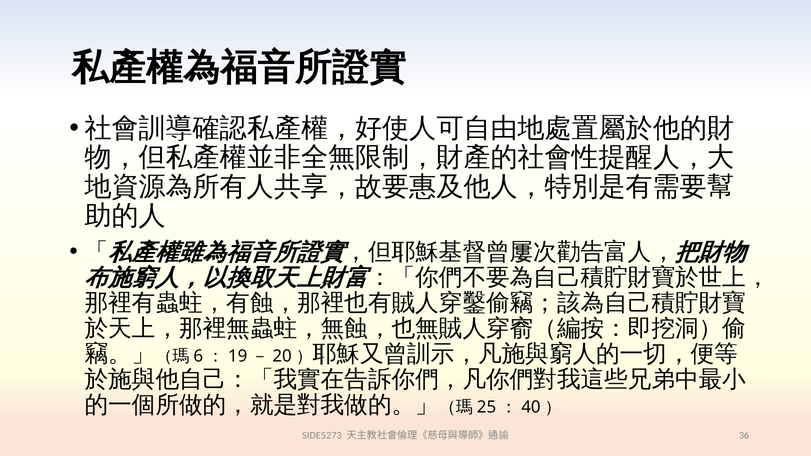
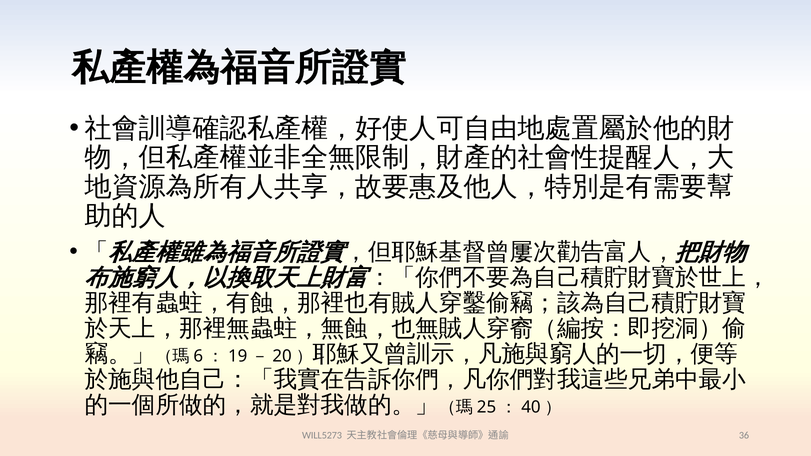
SIDE5273: SIDE5273 -> WILL5273 (322, 436)
